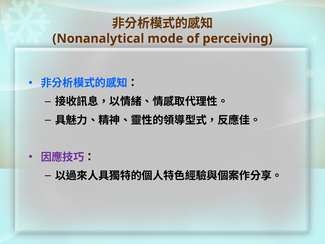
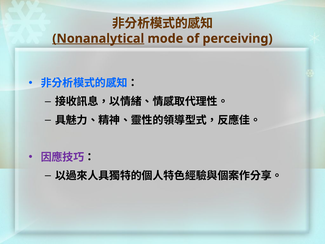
Nonanalytical underline: none -> present (98, 39)
